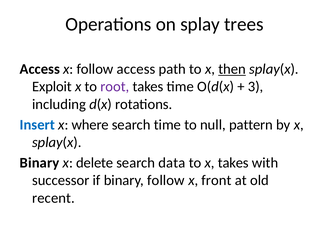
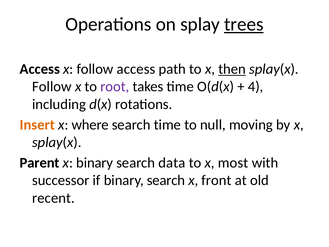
trees underline: none -> present (244, 24)
Exploit: Exploit -> Follow (52, 87)
3: 3 -> 4 (256, 87)
Insert colour: blue -> orange (37, 125)
pattern: pattern -> moving (251, 125)
Binary: Binary -> Parent (40, 163)
x delete: delete -> binary (95, 163)
x takes: takes -> most (233, 163)
if binary follow: follow -> search (166, 180)
